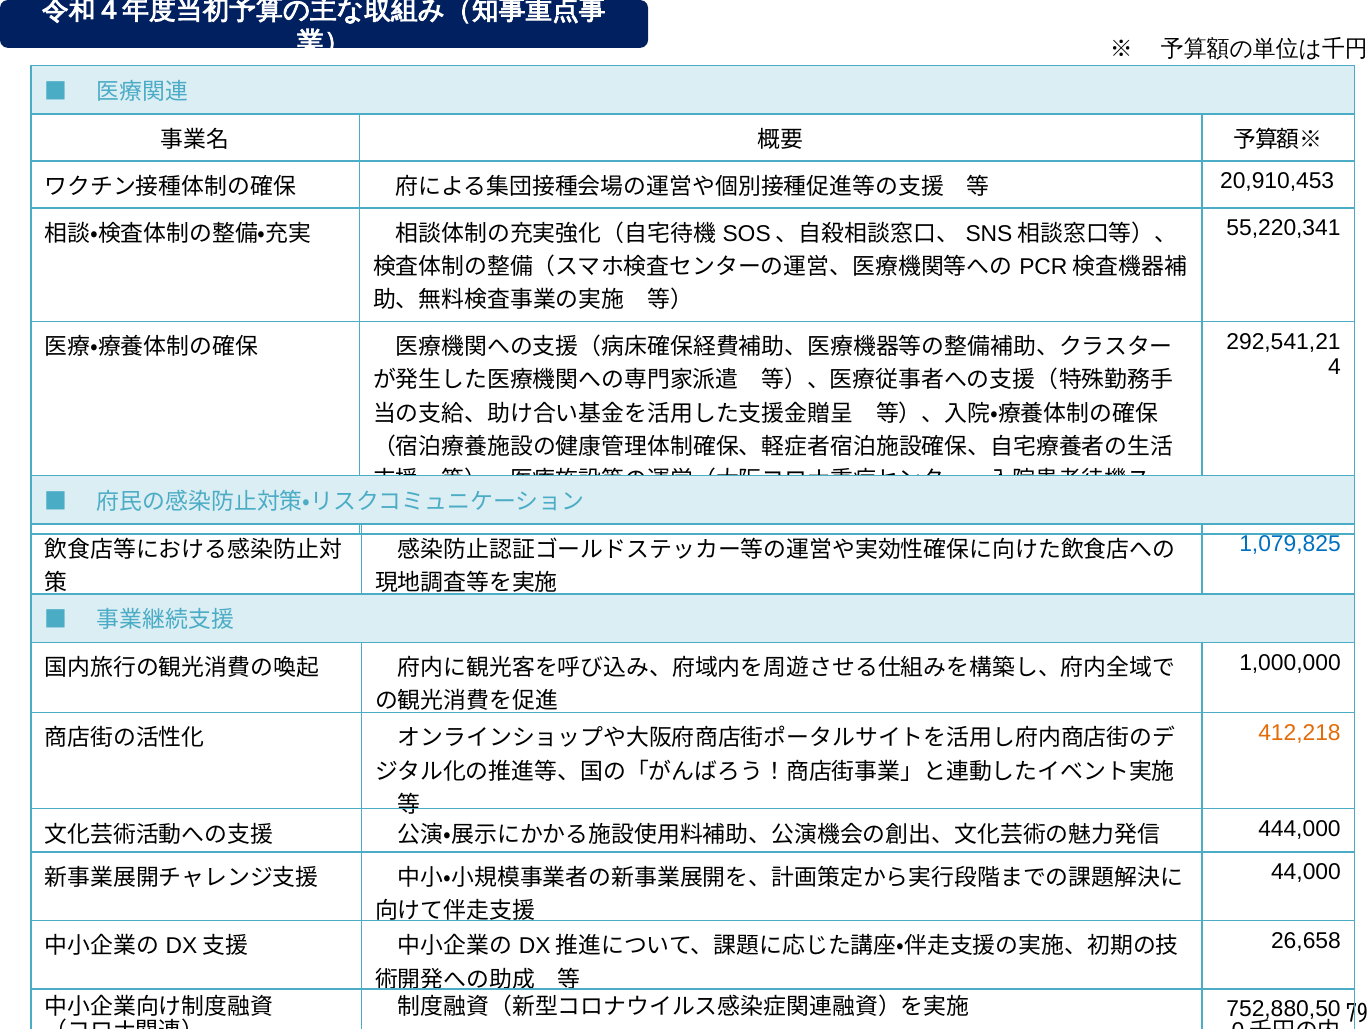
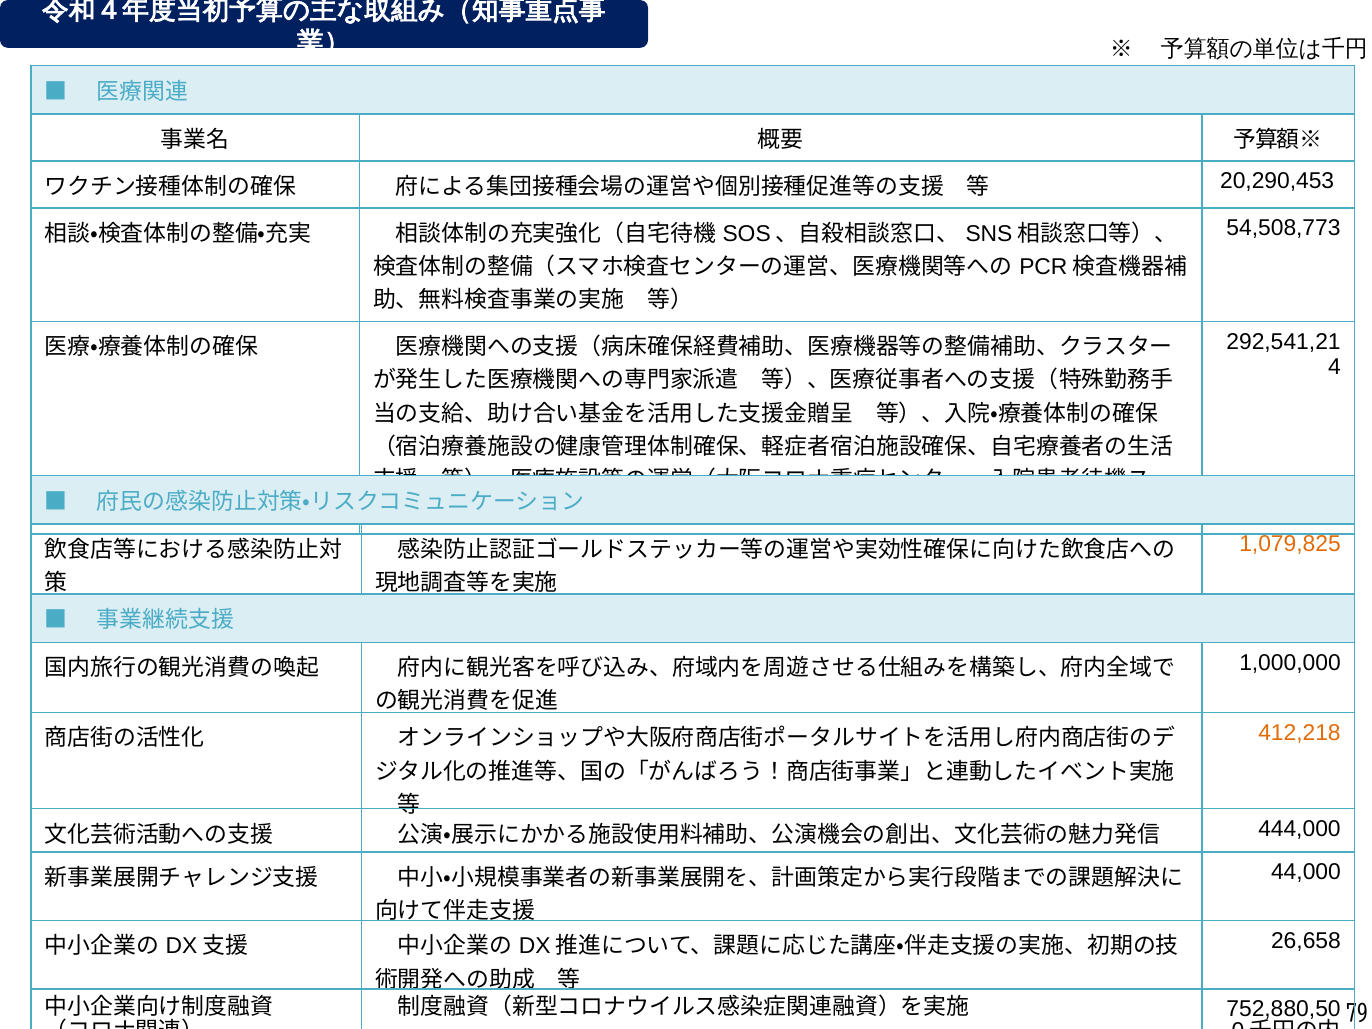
20,910,453: 20,910,453 -> 20,290,453 (1277, 181)
55,220,341: 55,220,341 -> 54,508,773 (1284, 228)
1,079,825 colour: blue -> orange (1290, 544)
